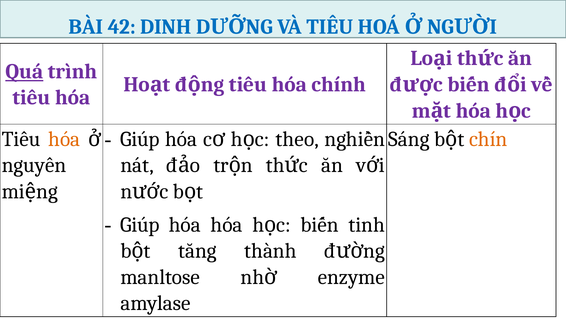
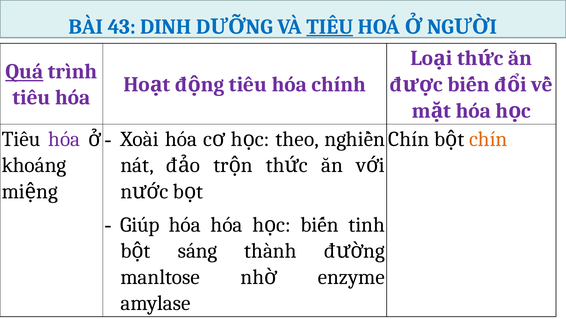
42: 42 -> 43 (122, 27)
TIÊU underline: none -> present (330, 27)
Giúp: Giúp -> Xoài (140, 139)
hóa colour: orange -> purple (64, 139)
Sáng: Sáng -> Chín (409, 139)
nguyên: nguyên -> khoáng (34, 165)
tăng: tăng -> sáng (198, 250)
